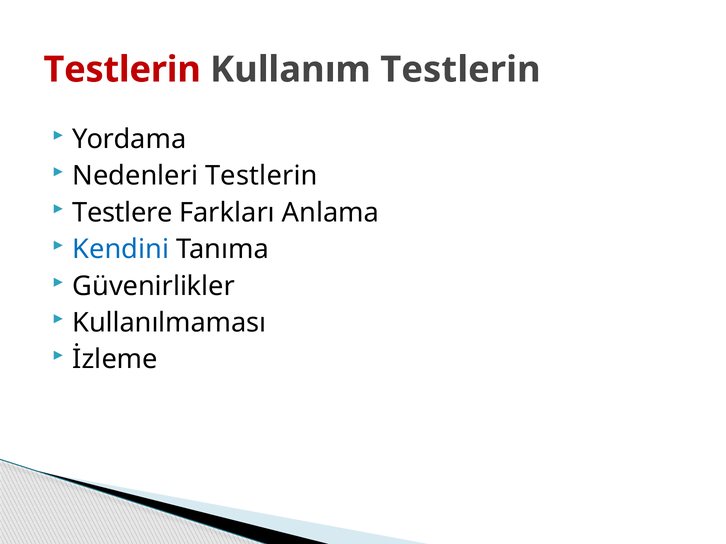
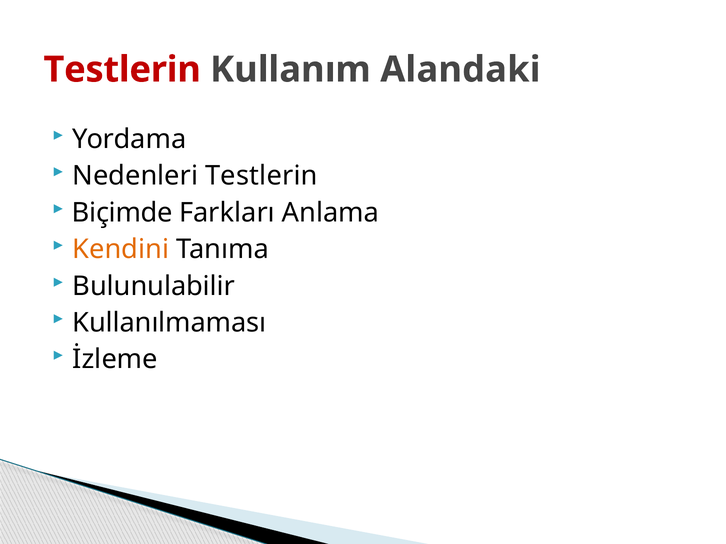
Kullanım Testlerin: Testlerin -> Alandaki (460, 70)
Testlere: Testlere -> Biçimde (122, 213)
Kendini colour: blue -> orange (121, 250)
Güvenirlikler: Güvenirlikler -> Bulunulabilir (154, 286)
